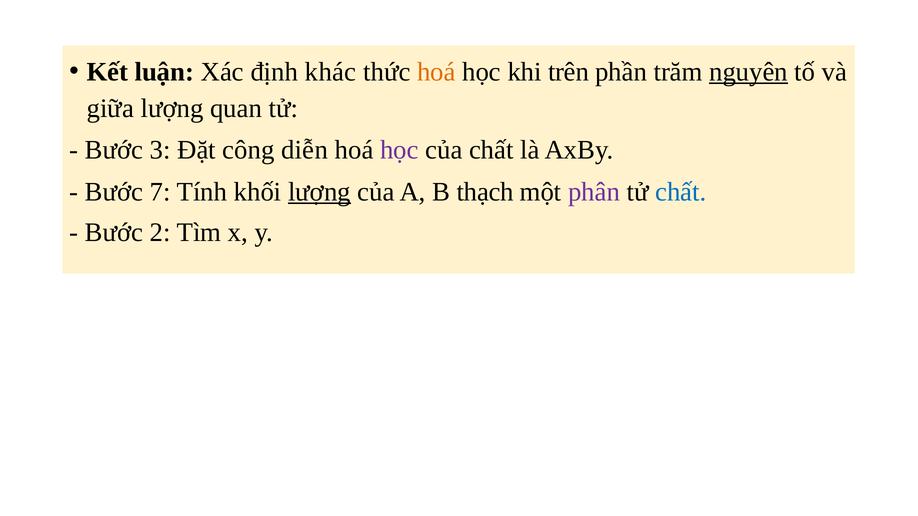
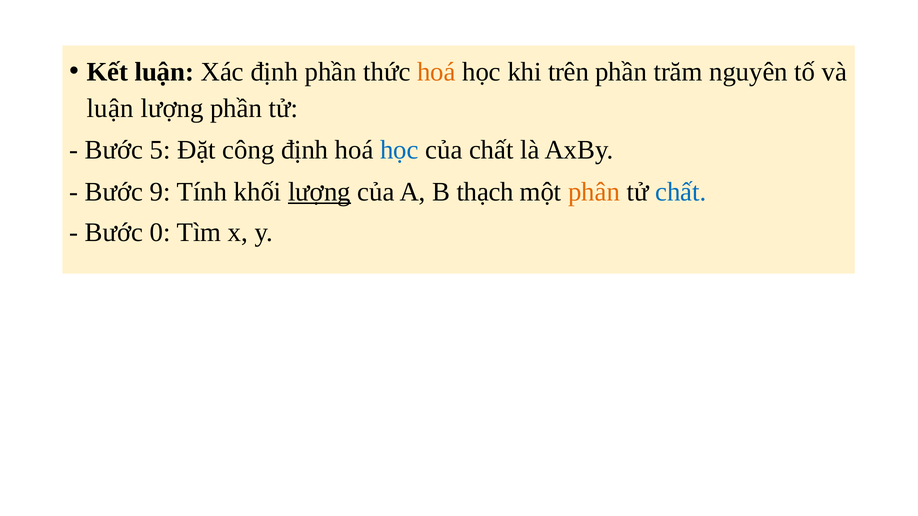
định khác: khác -> phần (331, 72)
nguyên underline: present -> none (749, 72)
giữa: giữa -> luận (110, 109)
lượng quan: quan -> phần (236, 109)
3: 3 -> 5 (160, 150)
công diễn: diễn -> định (305, 150)
học colour: purple -> blue (399, 150)
7: 7 -> 9 (160, 192)
phân colour: purple -> orange (594, 192)
2: 2 -> 0 (160, 233)
